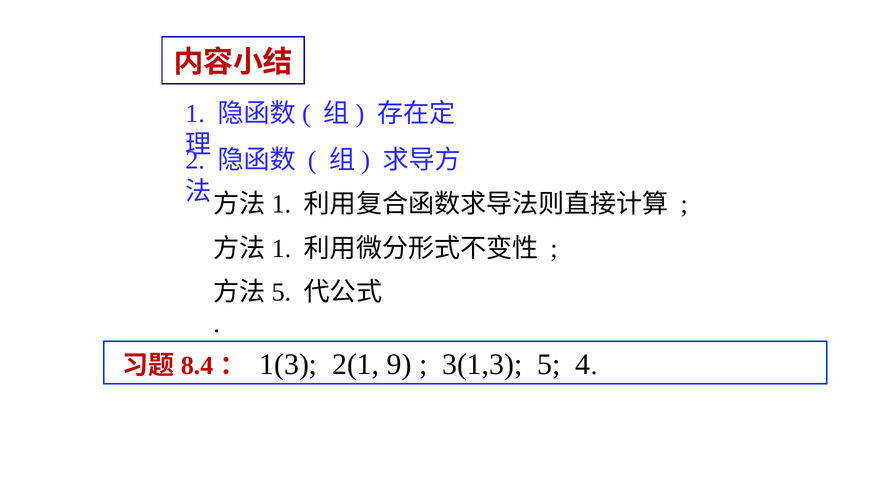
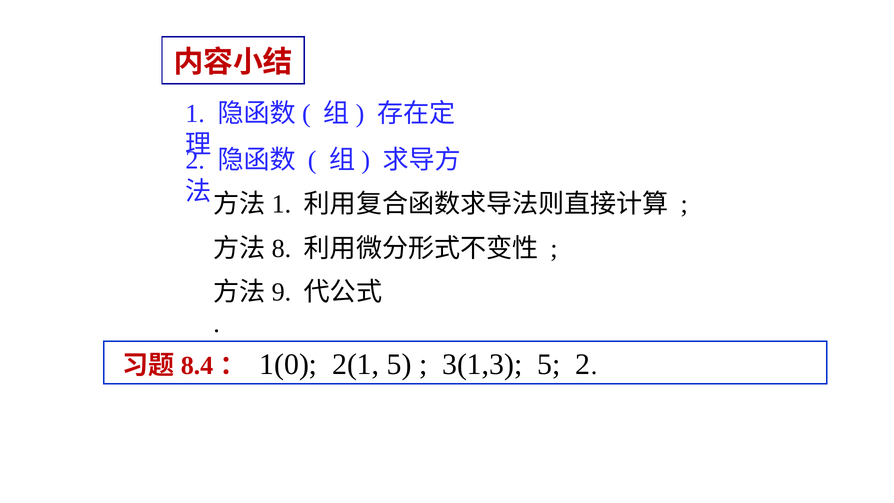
1: 1 -> 8 (281, 249)
5: 5 -> 9 (281, 292)
1(3: 1(3 -> 1(0 (288, 364)
2(1 9: 9 -> 5 (399, 364)
5 4: 4 -> 2 (583, 364)
